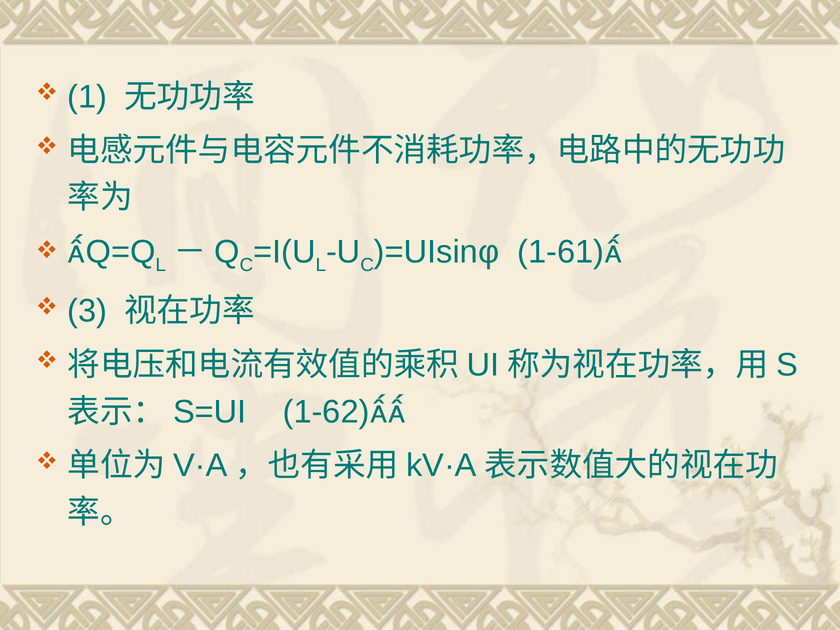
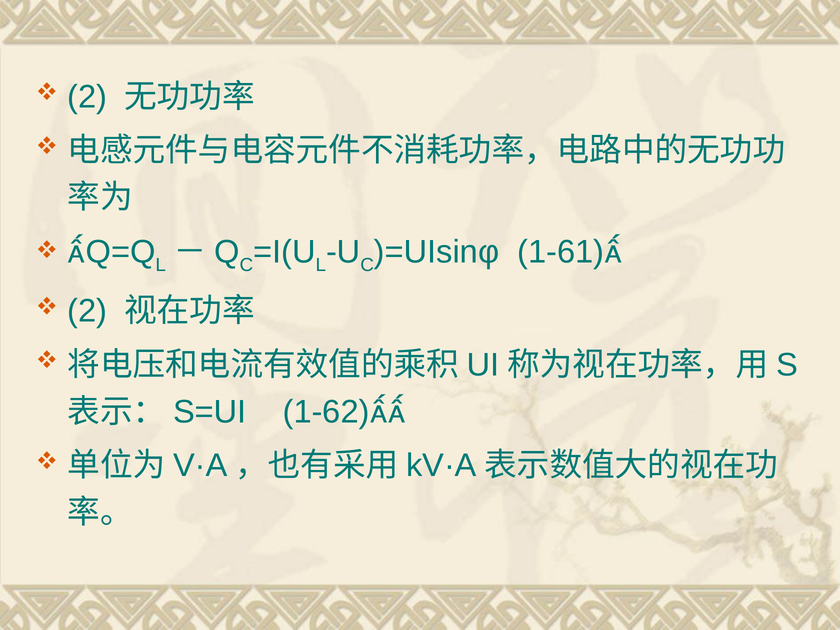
1: 1 -> 2 (87, 97)
3: 3 -> 2 (87, 311)
